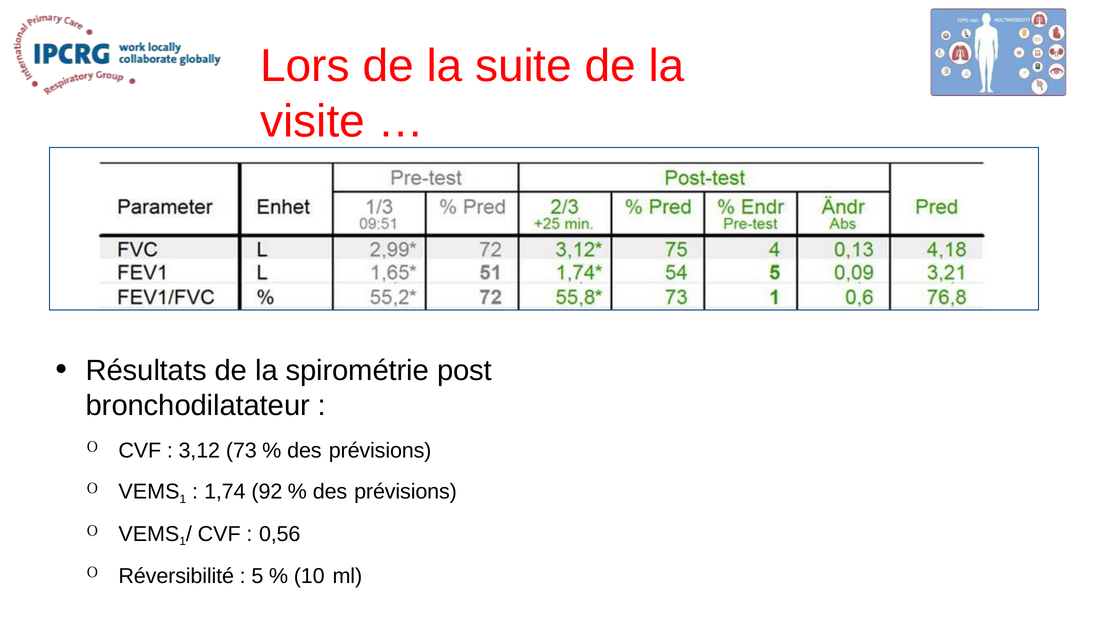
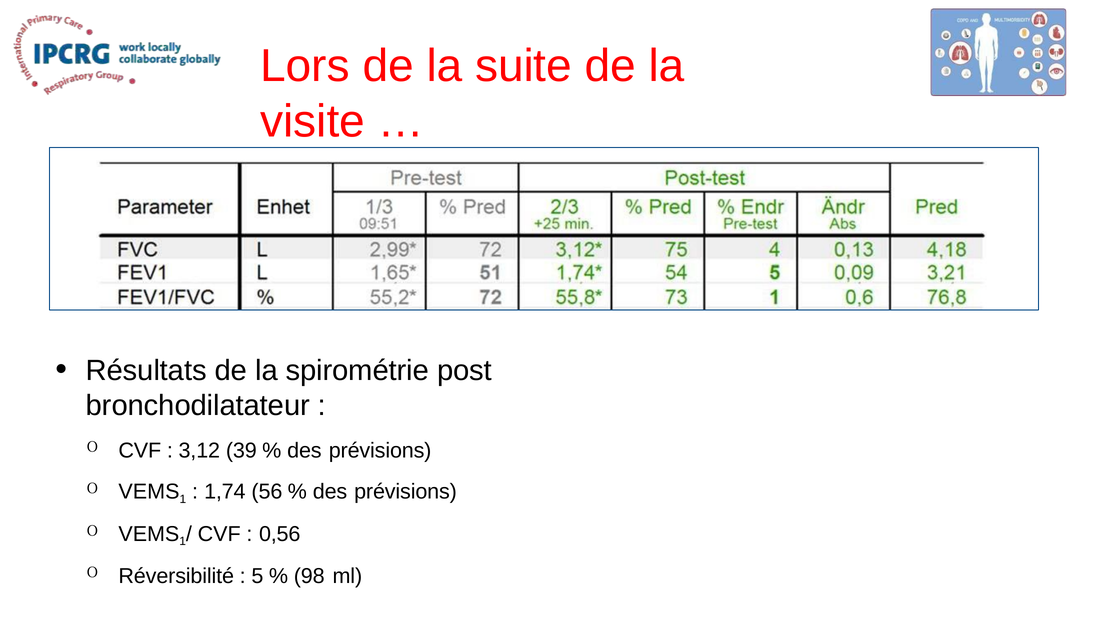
73: 73 -> 39 (241, 451)
92: 92 -> 56 (267, 492)
10: 10 -> 98 (309, 576)
